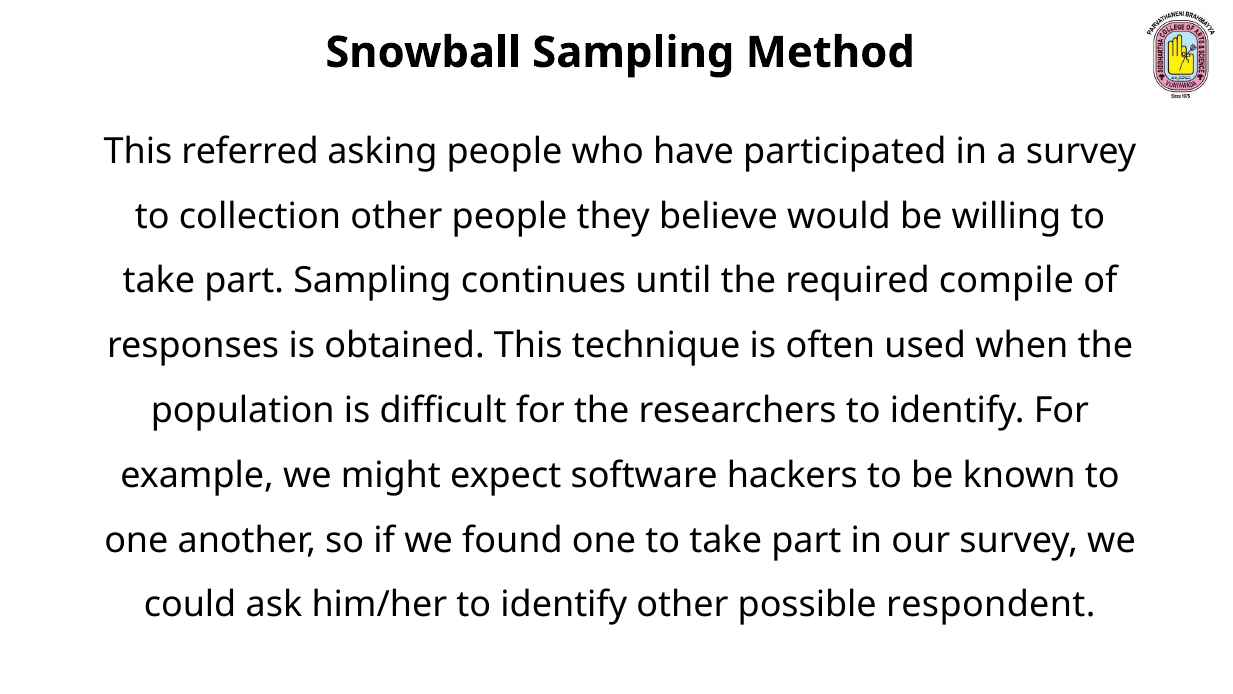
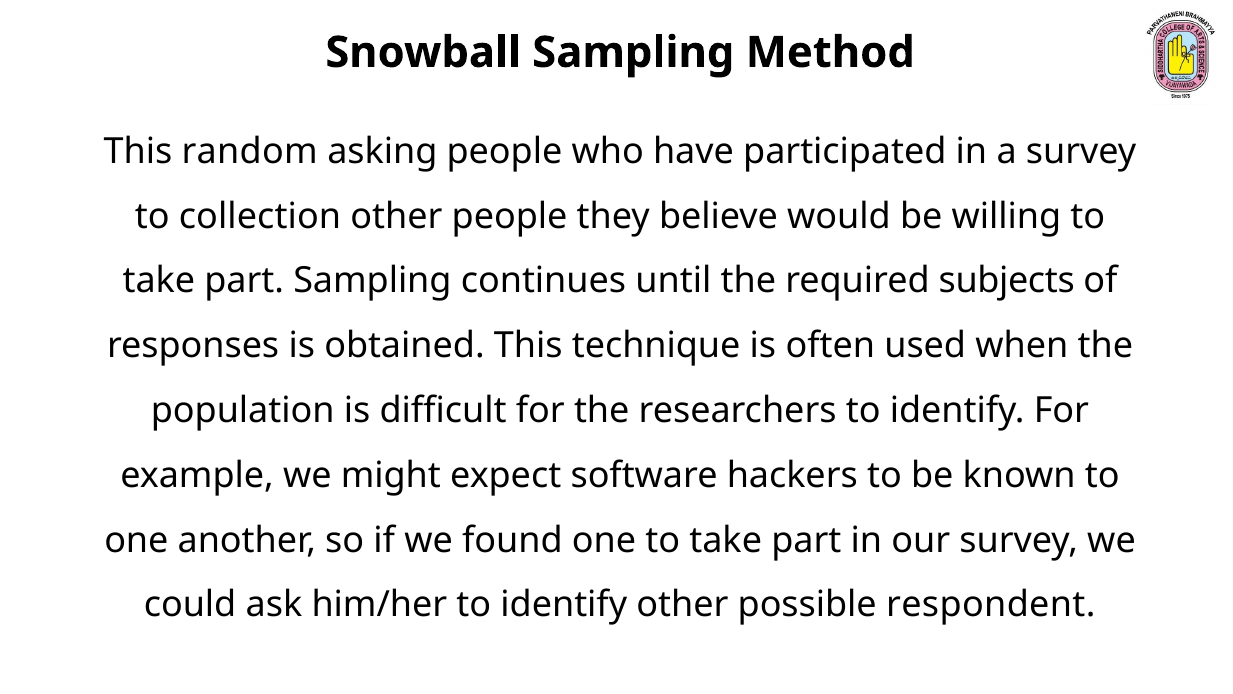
referred: referred -> random (250, 151)
compile: compile -> subjects (1007, 281)
